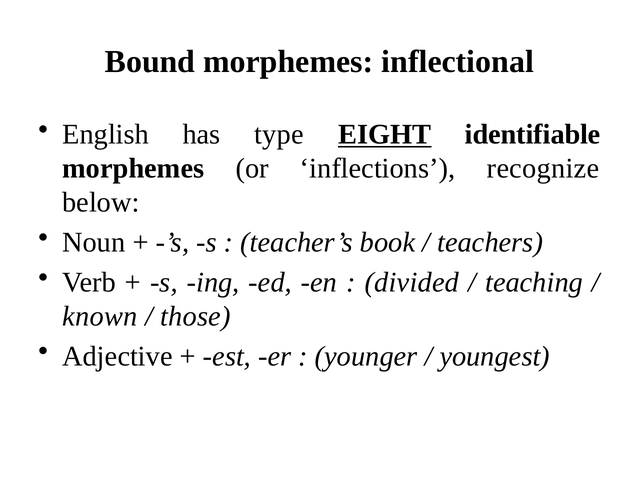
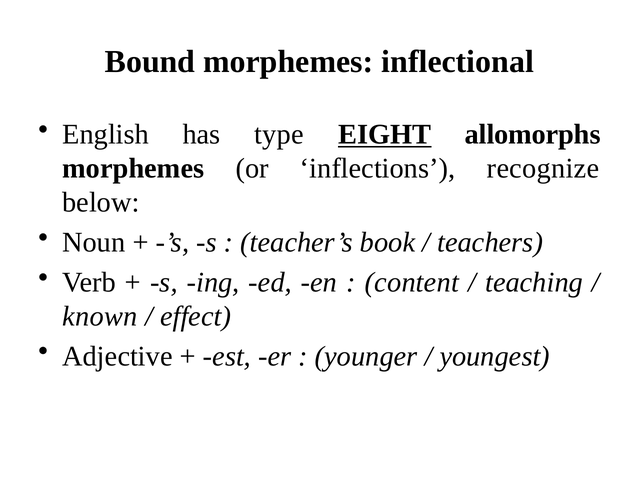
identifiable: identifiable -> allomorphs (533, 134)
divided: divided -> content (412, 282)
those: those -> effect (196, 316)
